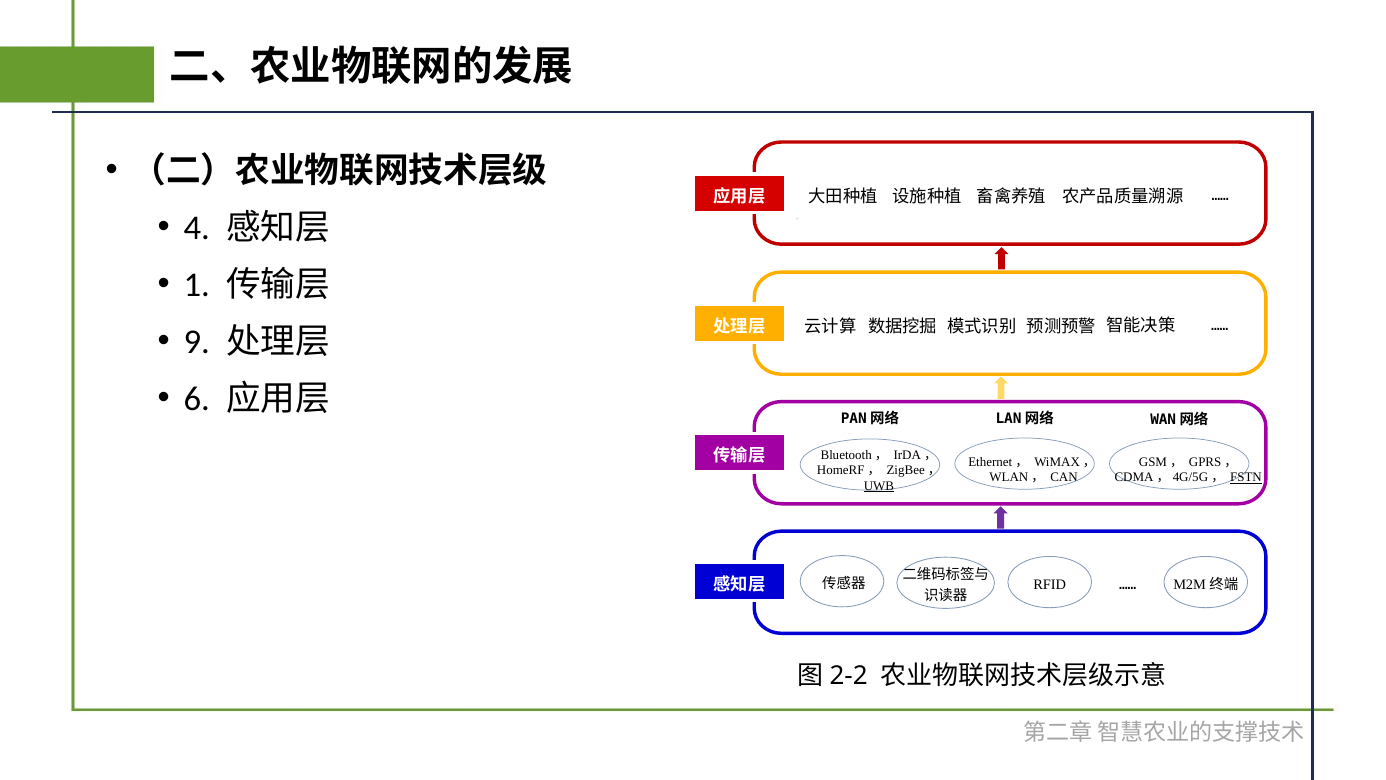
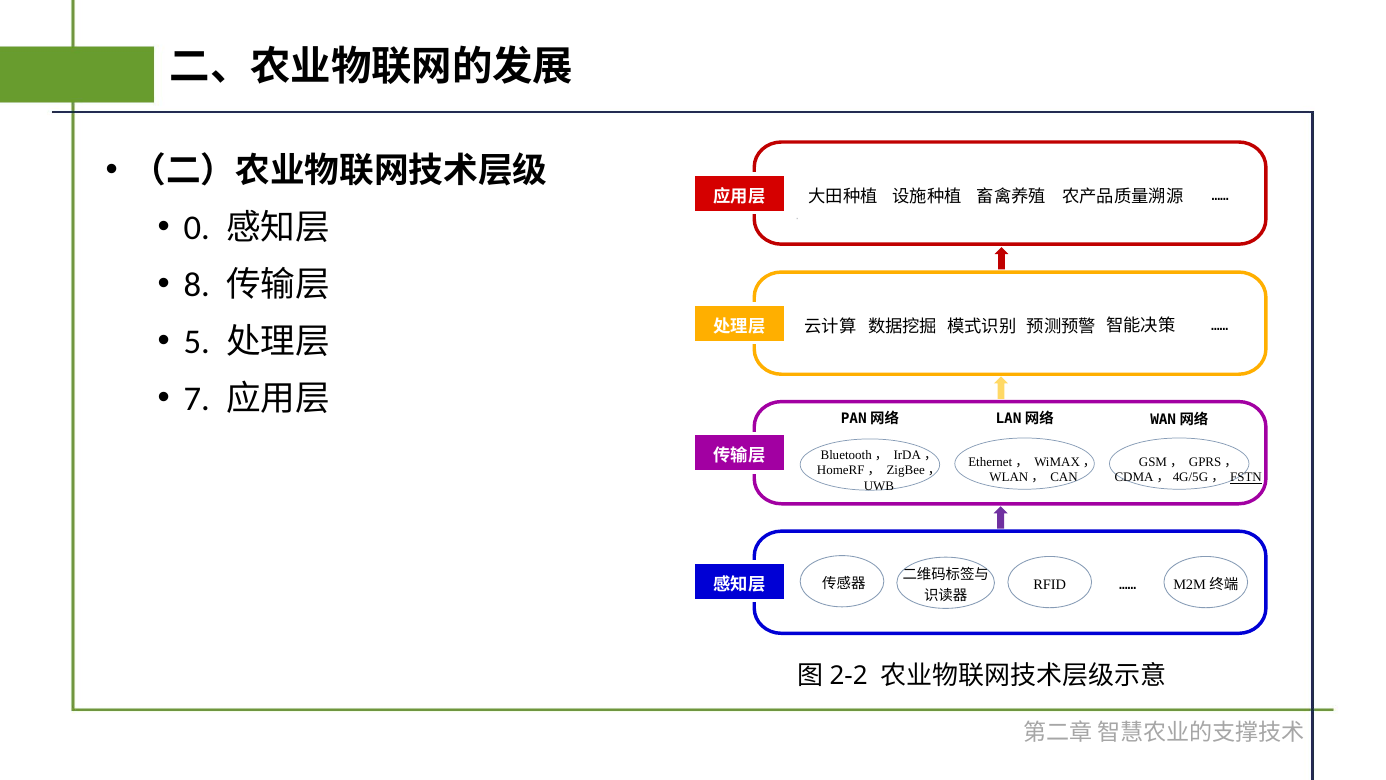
4: 4 -> 0 (197, 228)
1: 1 -> 8 (197, 285)
9: 9 -> 5 (197, 342)
6: 6 -> 7 (197, 399)
UWB underline: present -> none (879, 486)
